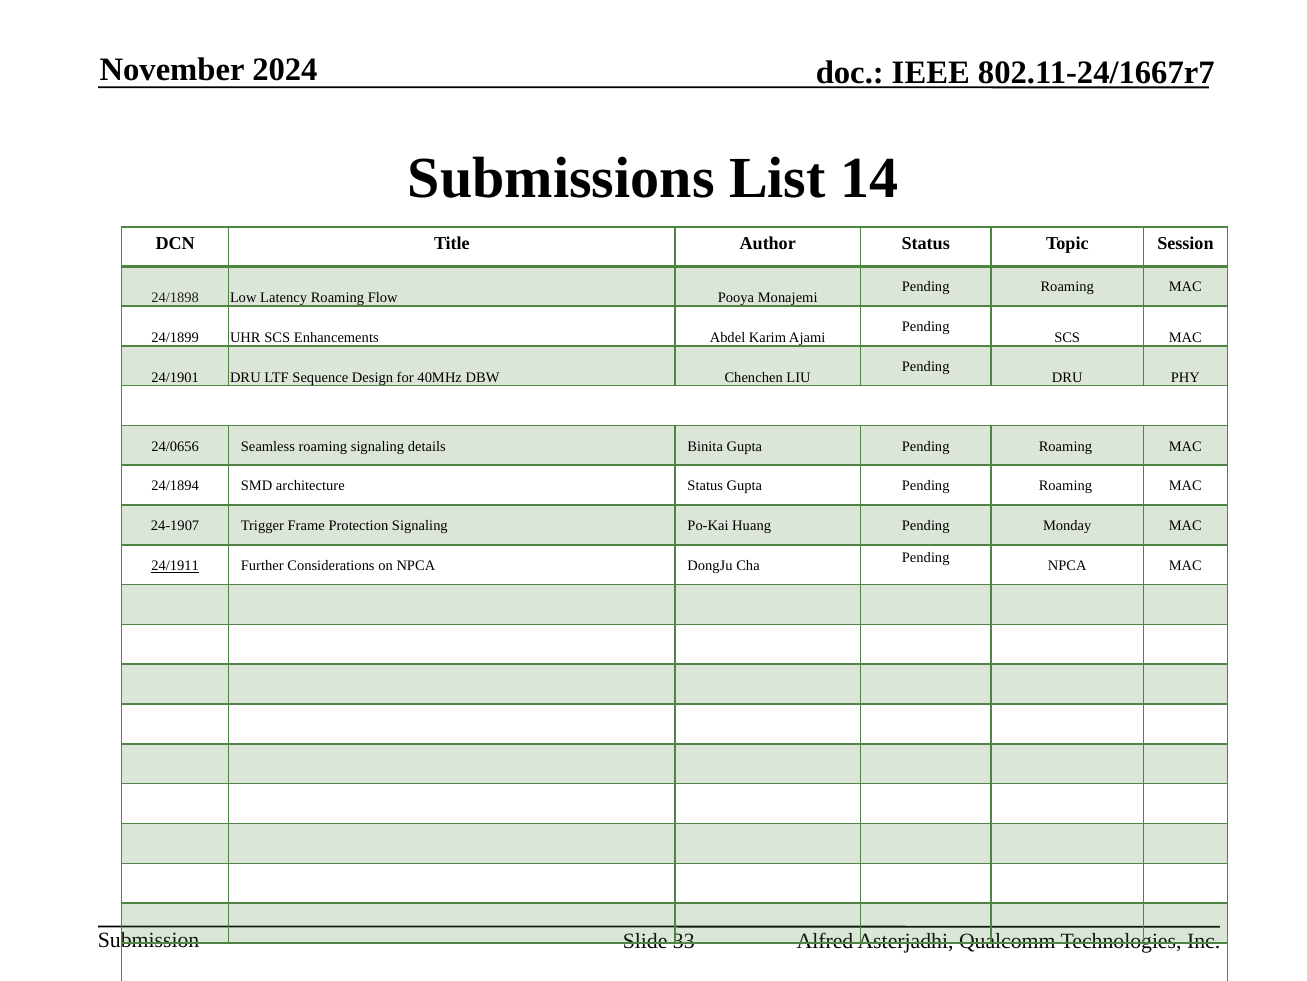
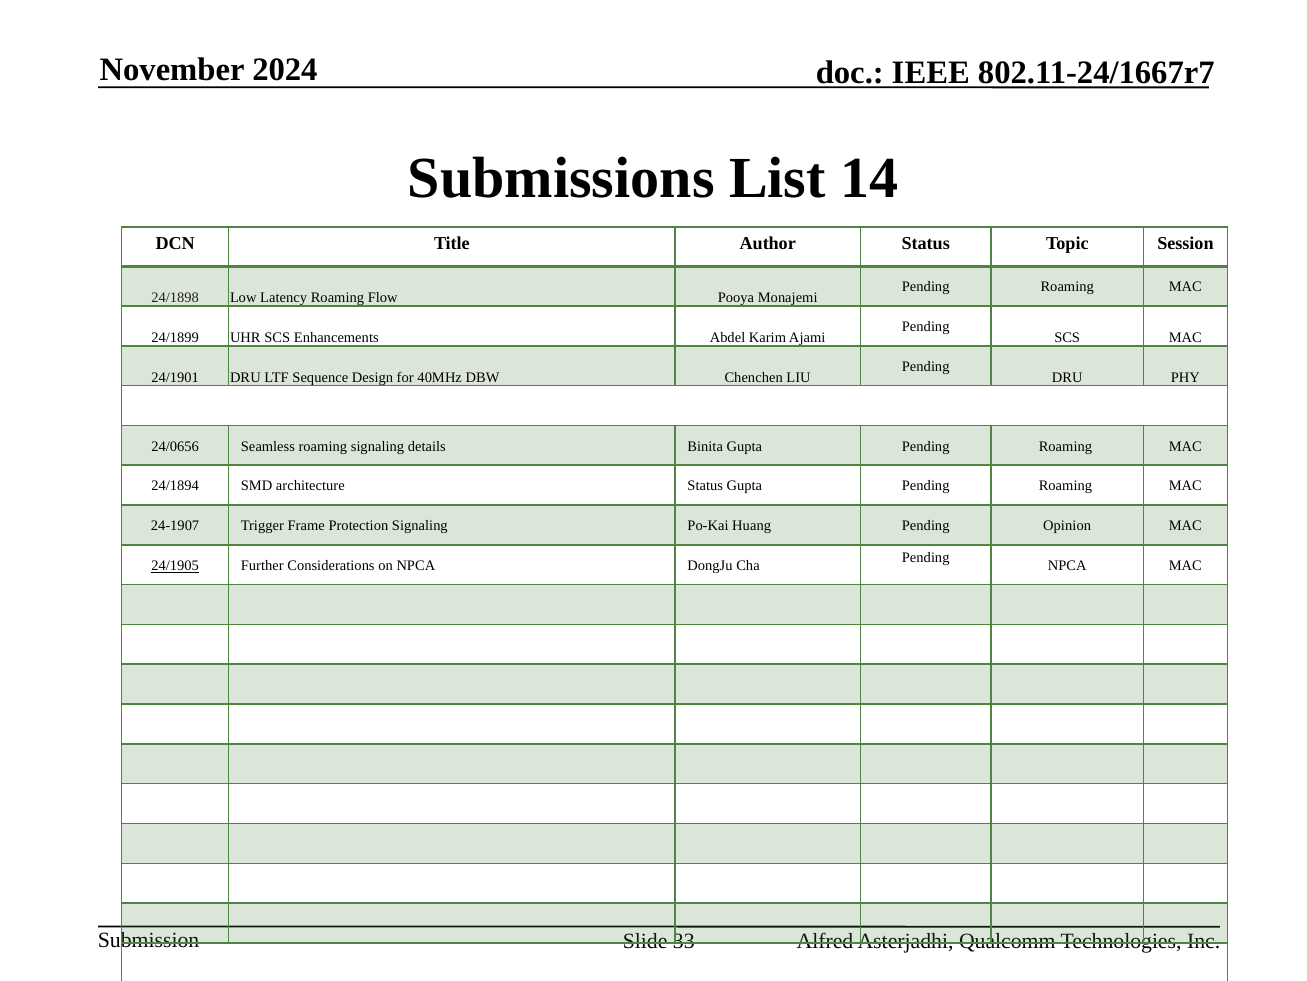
Monday: Monday -> Opinion (1067, 525)
24/1911: 24/1911 -> 24/1905 (175, 565)
